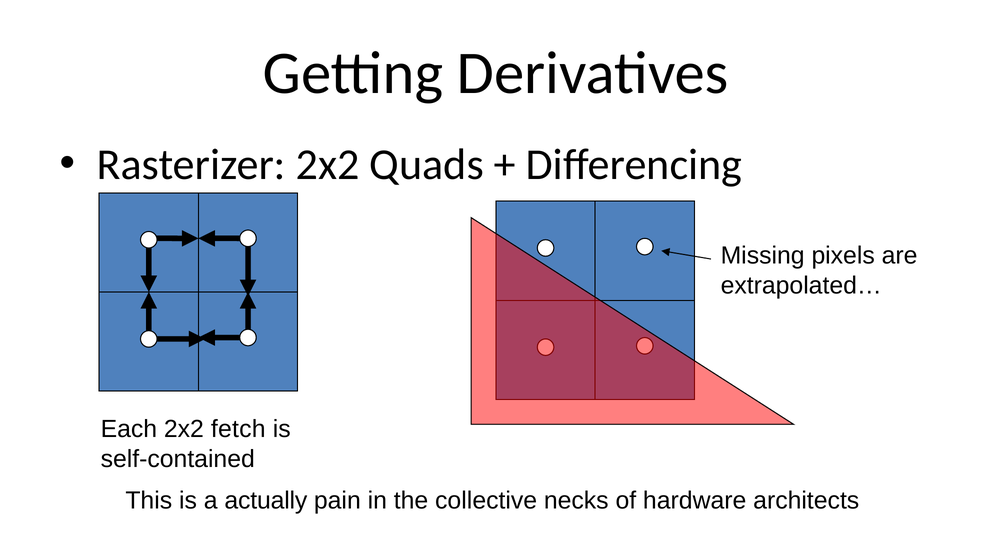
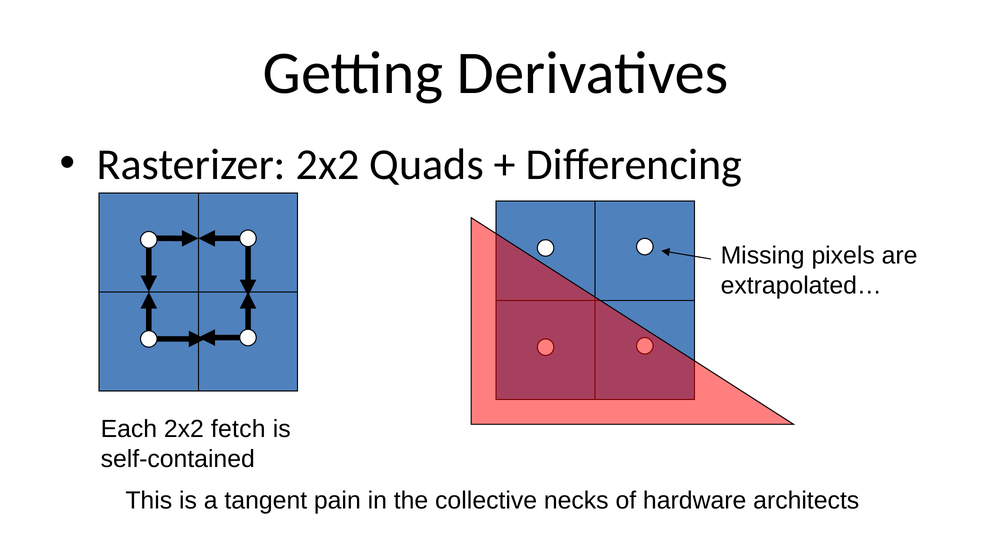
actually: actually -> tangent (266, 501)
